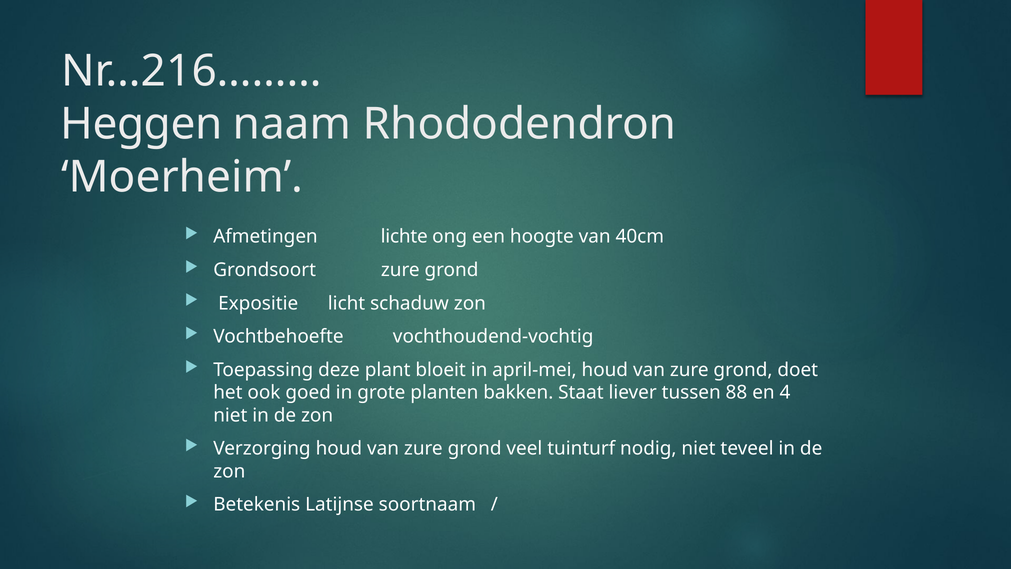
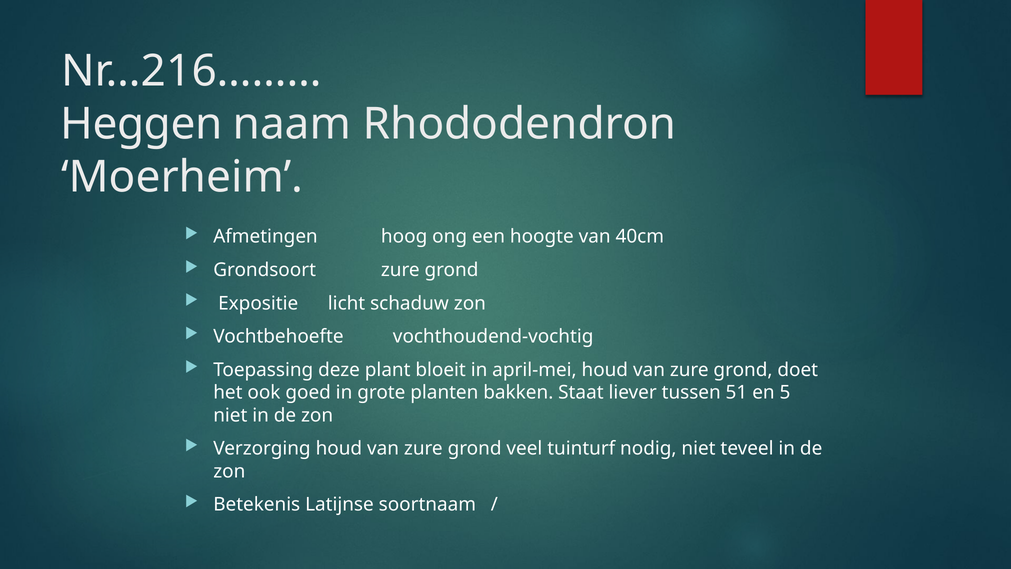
lichte: lichte -> hoog (404, 237)
88: 88 -> 51 (736, 392)
4: 4 -> 5 (785, 392)
